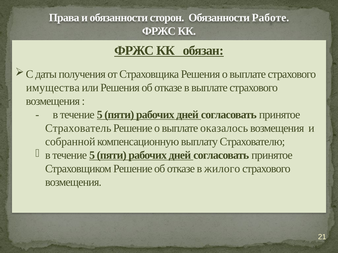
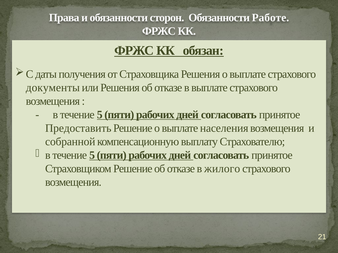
имущества: имущества -> документы (53, 88)
Страхователь: Страхователь -> Предоставить (78, 128)
оказалось: оказалось -> населения (224, 128)
